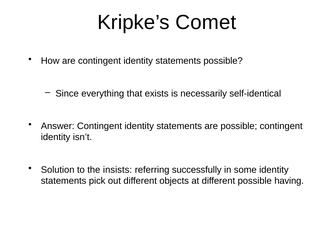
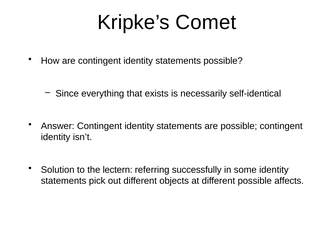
insists: insists -> lectern (118, 169)
having: having -> affects (289, 180)
